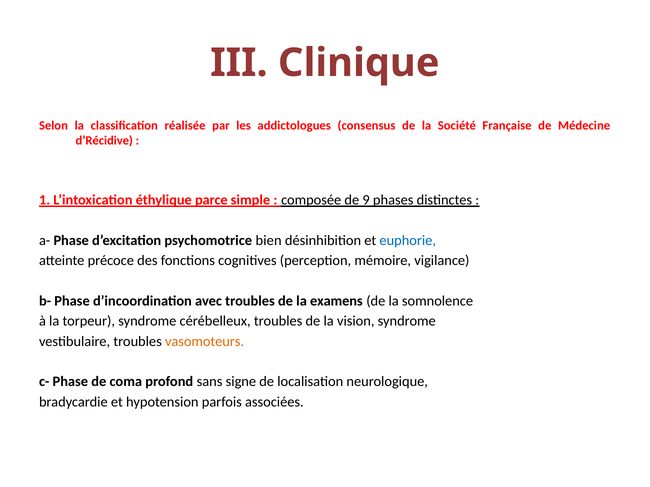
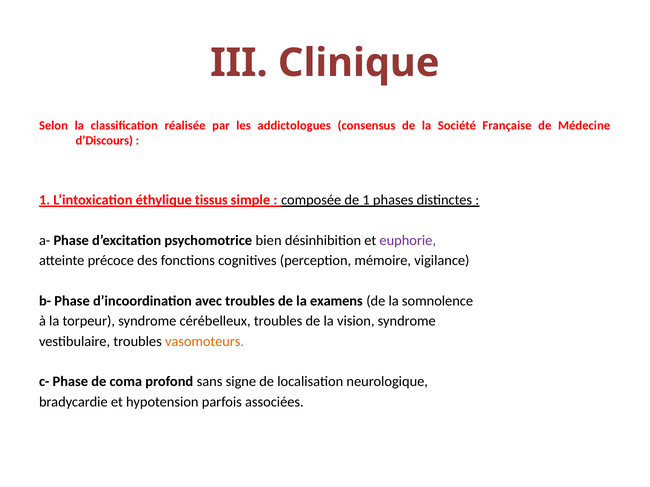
d’Récidive: d’Récidive -> d’Discours (104, 141)
parce: parce -> tissus (211, 200)
de 9: 9 -> 1 (366, 200)
euphorie colour: blue -> purple (408, 241)
